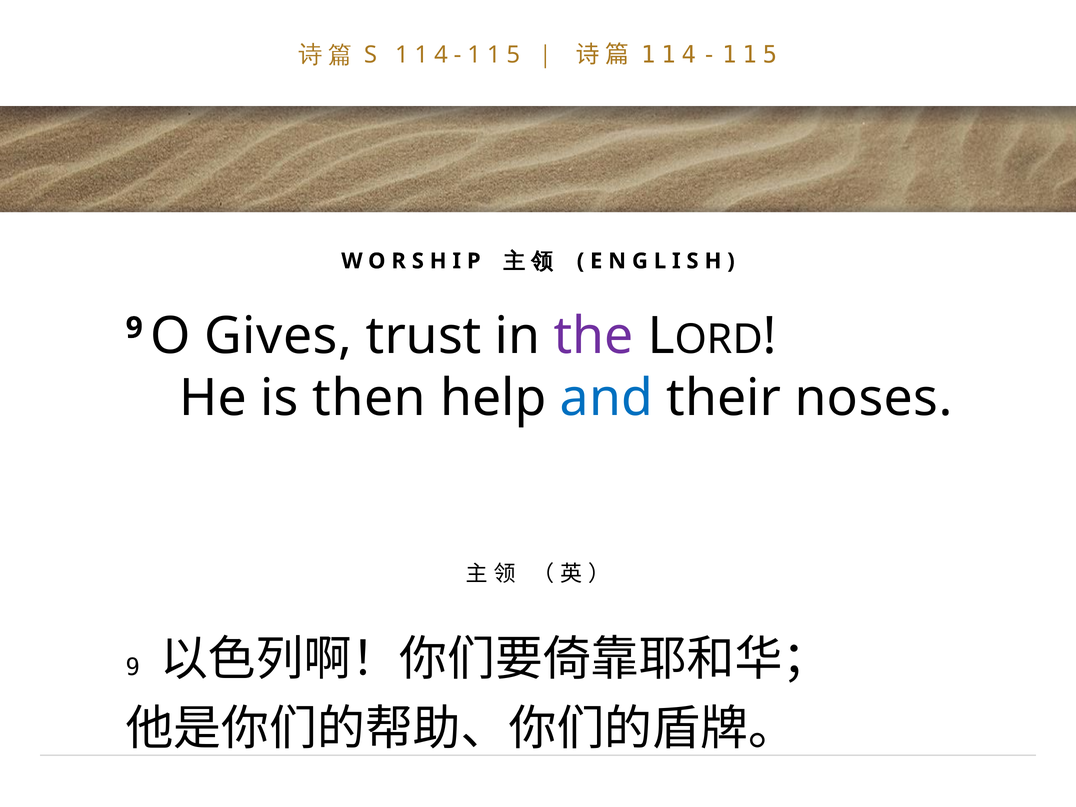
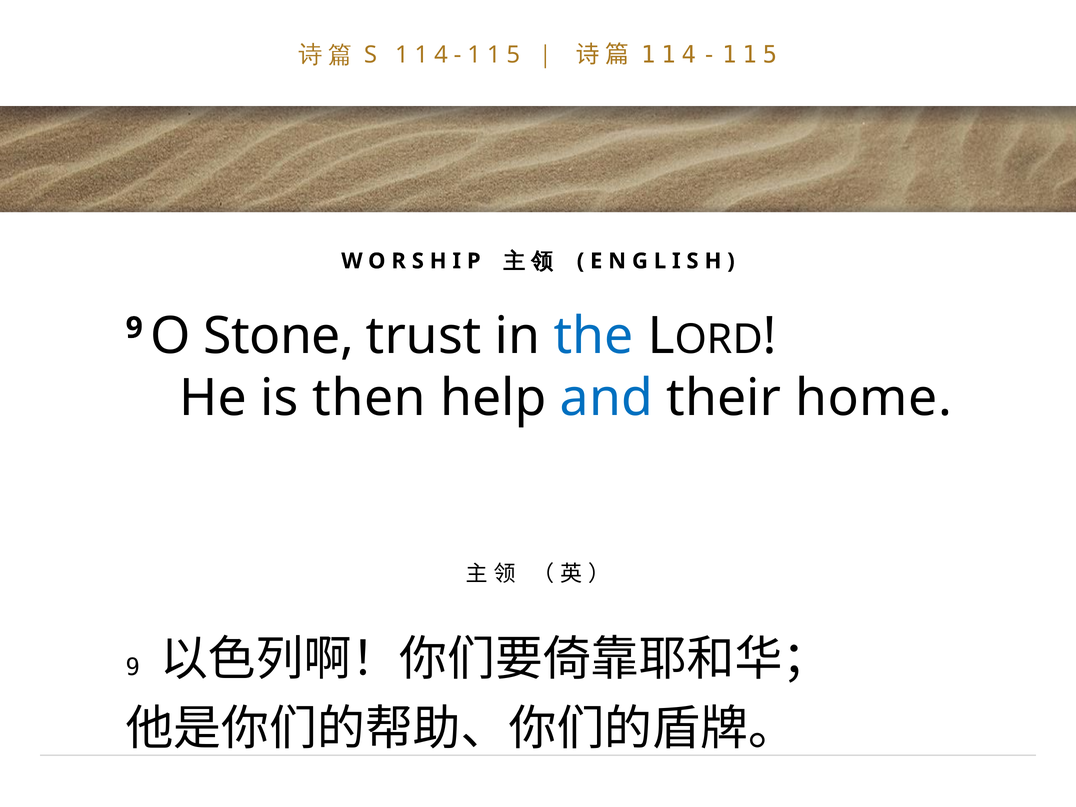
Gives: Gives -> Stone (279, 336)
the colour: purple -> blue (594, 336)
noses: noses -> home (874, 398)
